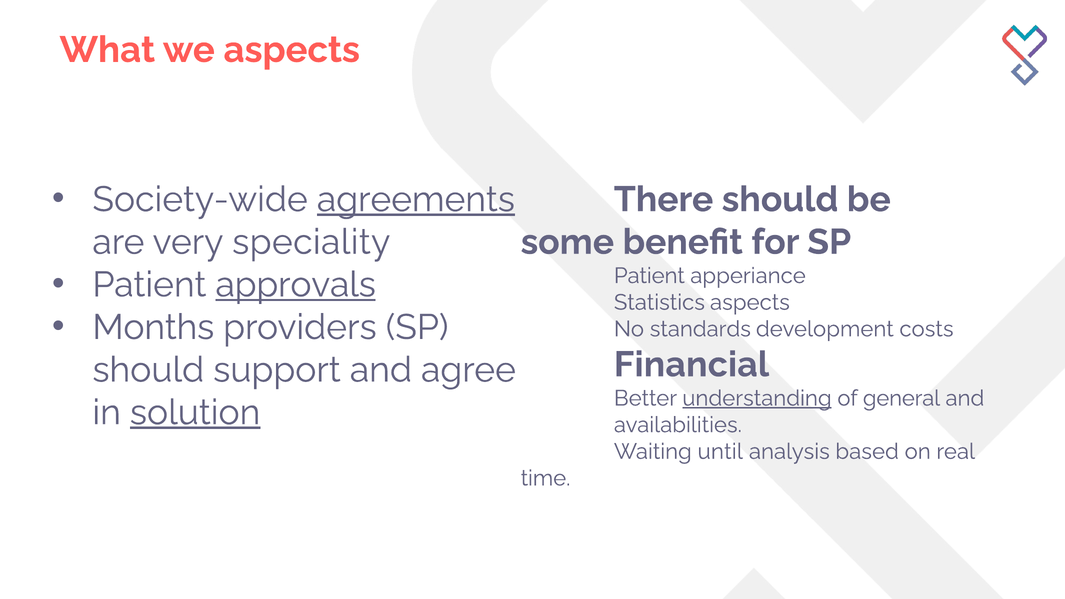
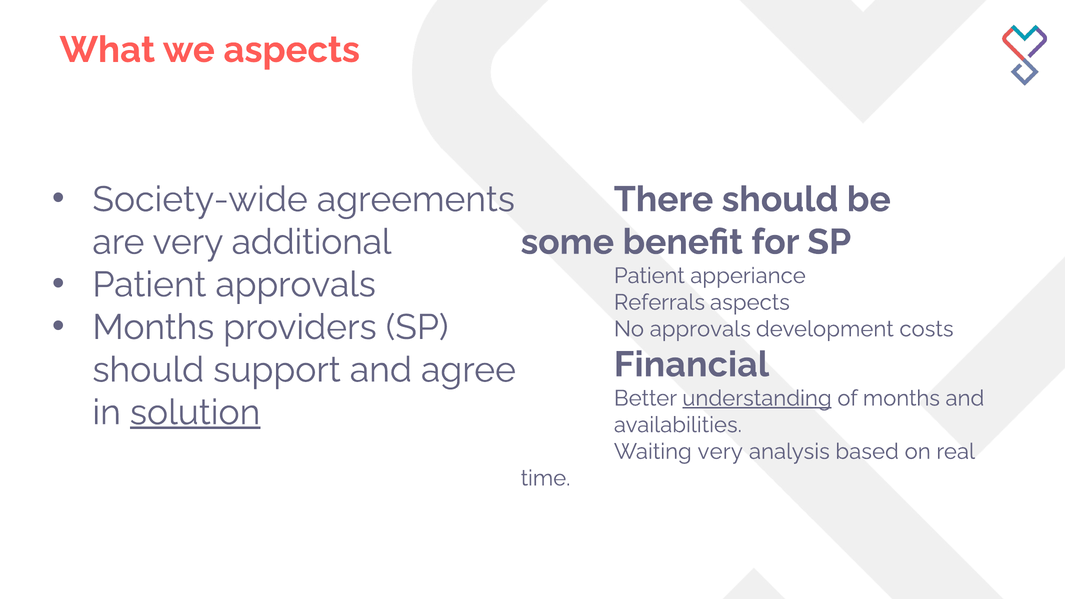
agreements underline: present -> none (416, 199)
speciality: speciality -> additional (312, 242)
approvals underline: present -> none (296, 285)
Statistics: Statistics -> Referrals (659, 302)
No standards: standards -> approvals (700, 329)
of general: general -> months (901, 398)
Waiting until: until -> very (720, 452)
